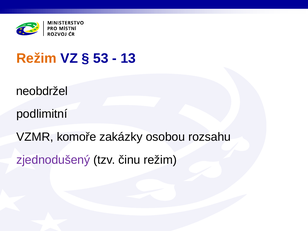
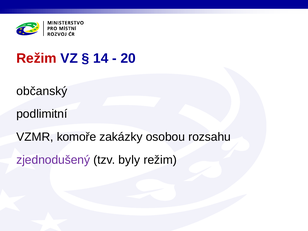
Režim colour: orange -> red (37, 58)
53: 53 -> 14 (101, 58)
13: 13 -> 20 (128, 58)
neobdržel: neobdržel -> občanský (42, 91)
činu: činu -> byly (129, 160)
